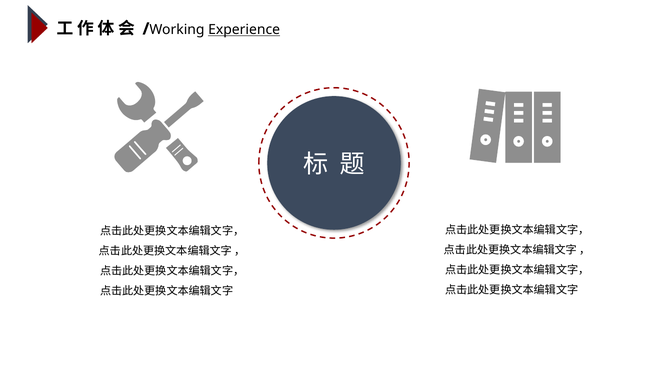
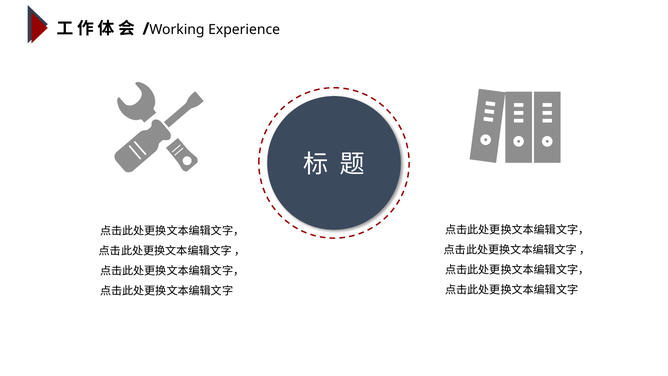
Experience underline: present -> none (244, 30)
